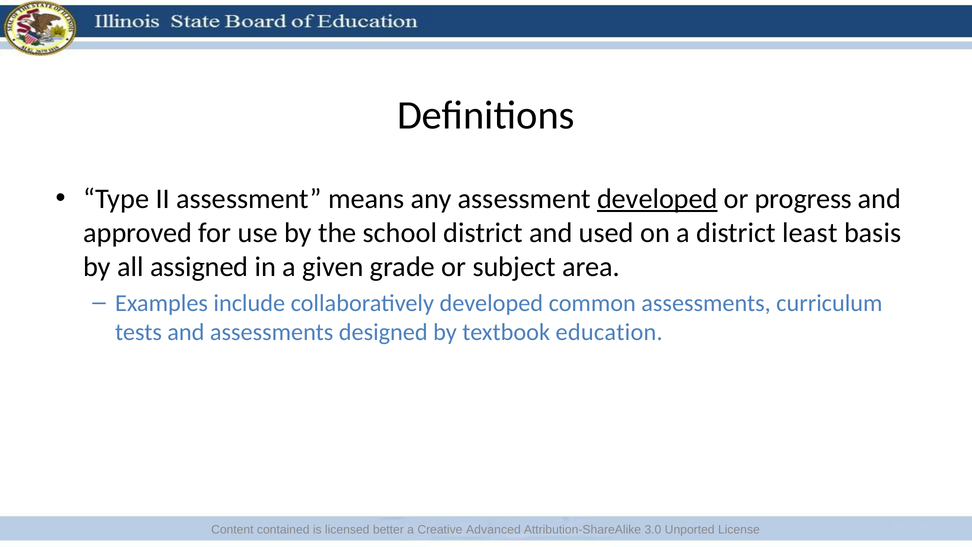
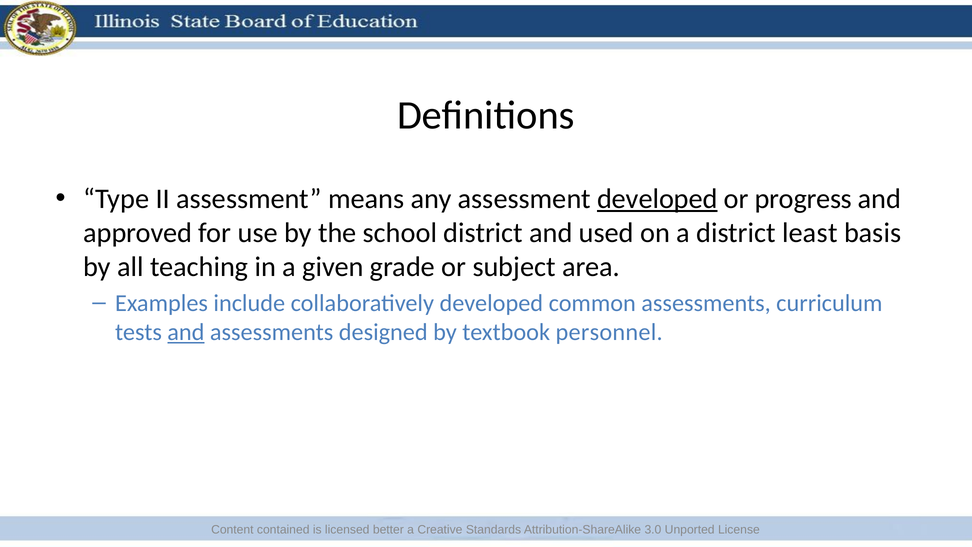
assigned: assigned -> teaching (199, 267)
and underline: none -> present (186, 332)
education: education -> personnel (609, 332)
Advanced: Advanced -> Standards (494, 529)
